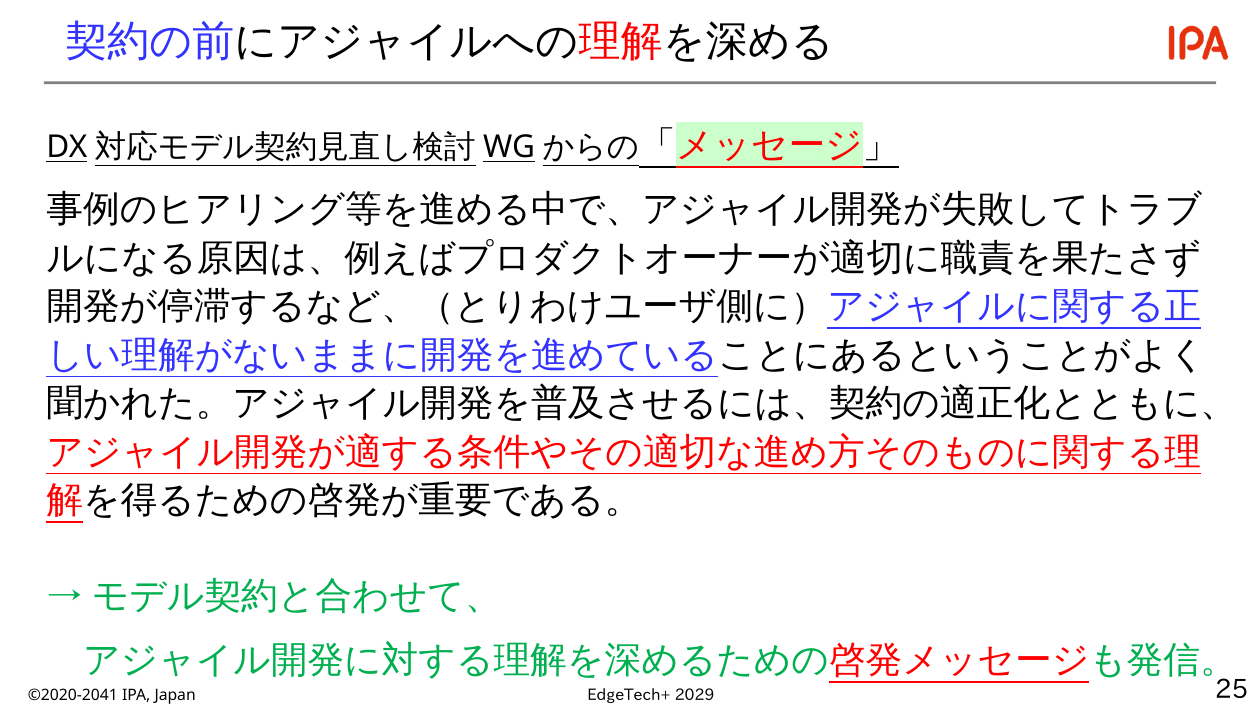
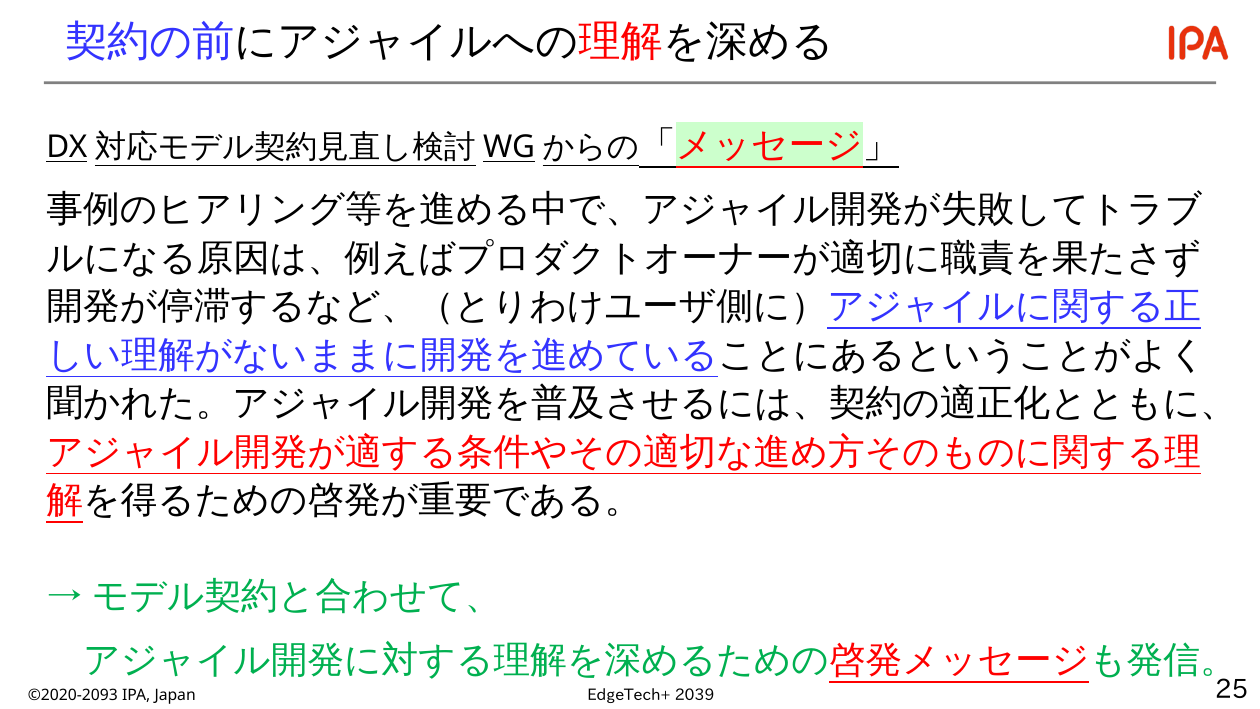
2029: 2029 -> 2039 (695, 695)
©2020-2041: ©2020-2041 -> ©2020-2093 (73, 695)
